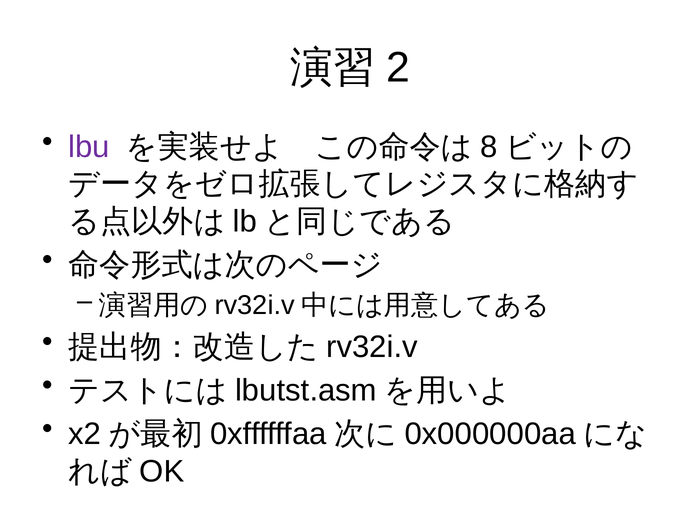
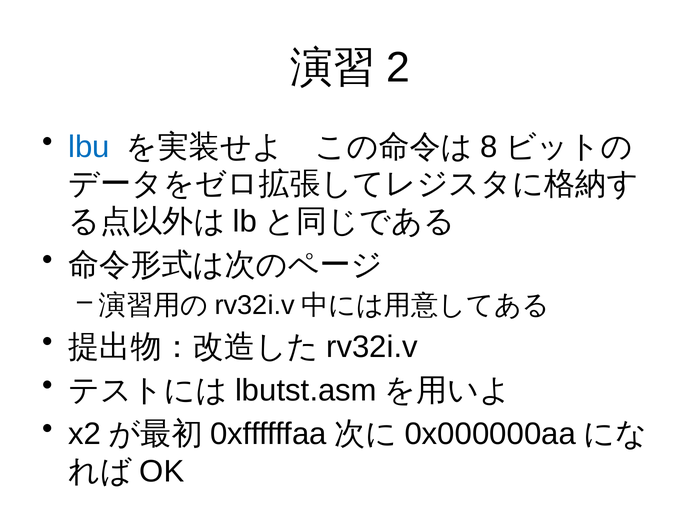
lbu colour: purple -> blue (89, 147)
